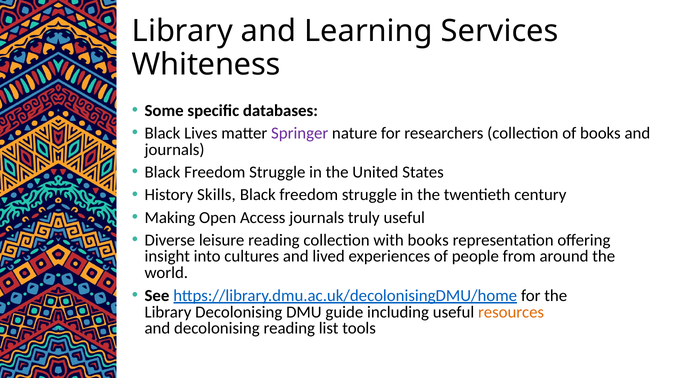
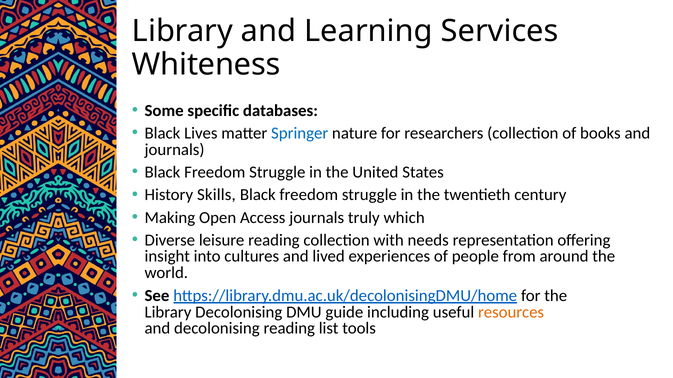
Springer colour: purple -> blue (300, 133)
truly useful: useful -> which (404, 218)
with books: books -> needs (428, 240)
